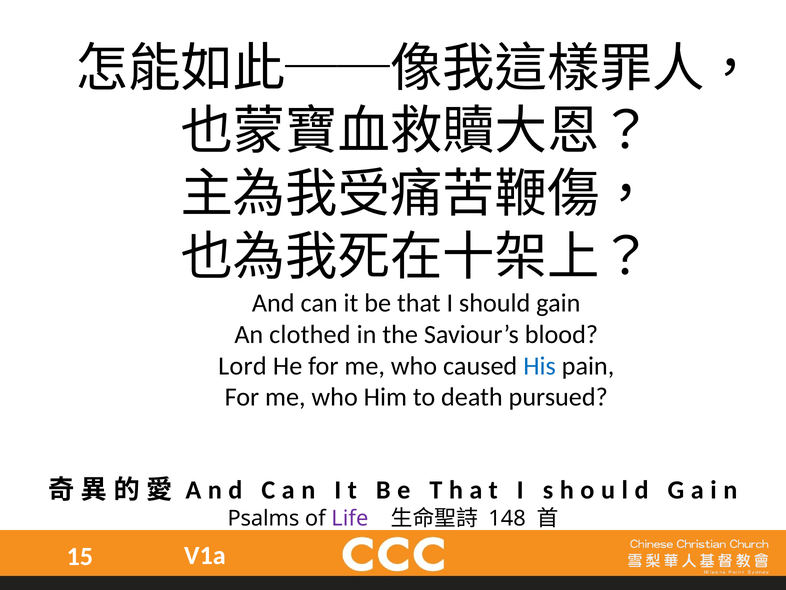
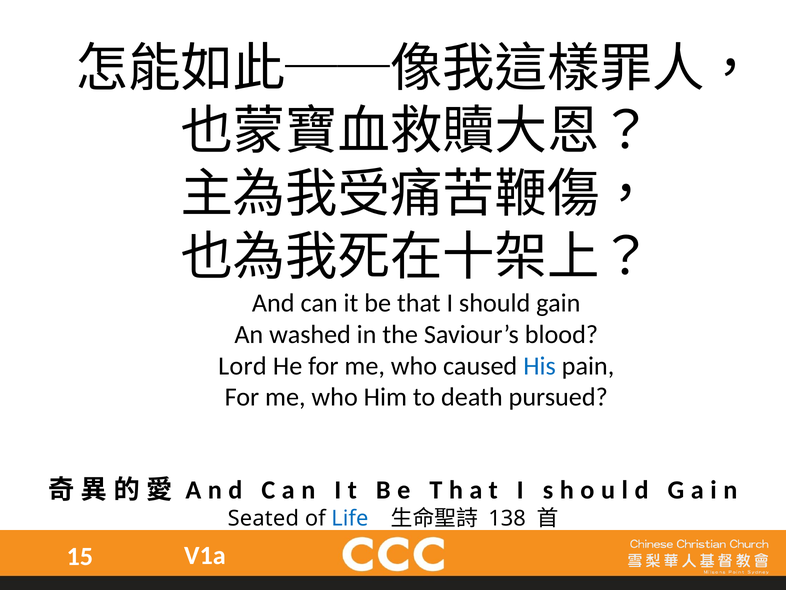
clothed: clothed -> washed (310, 334)
Psalms: Psalms -> Seated (263, 518)
Life colour: purple -> blue (350, 518)
148: 148 -> 138 (507, 518)
